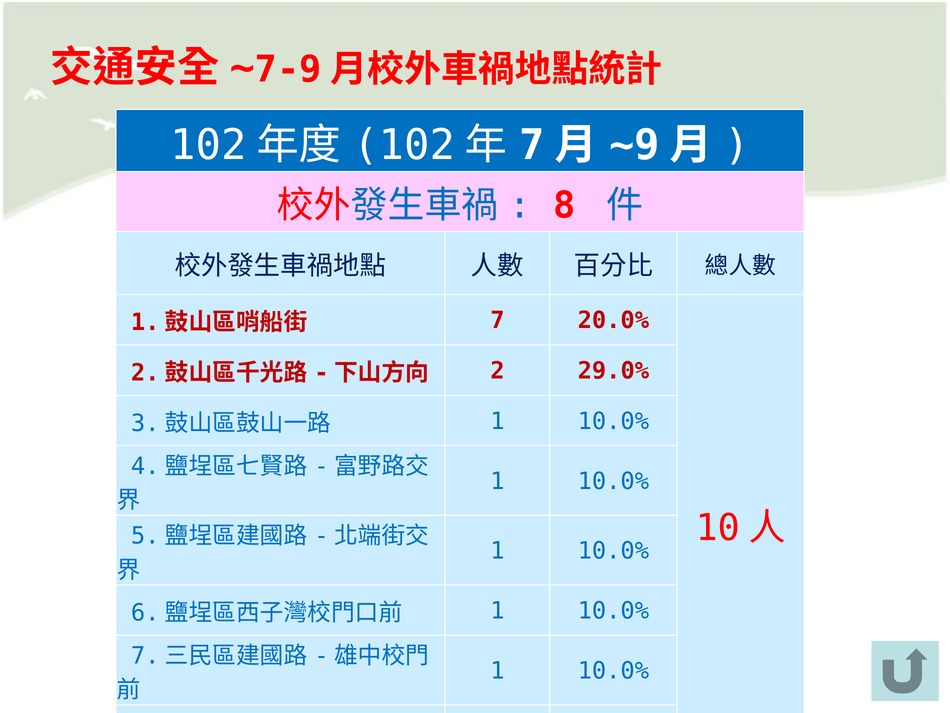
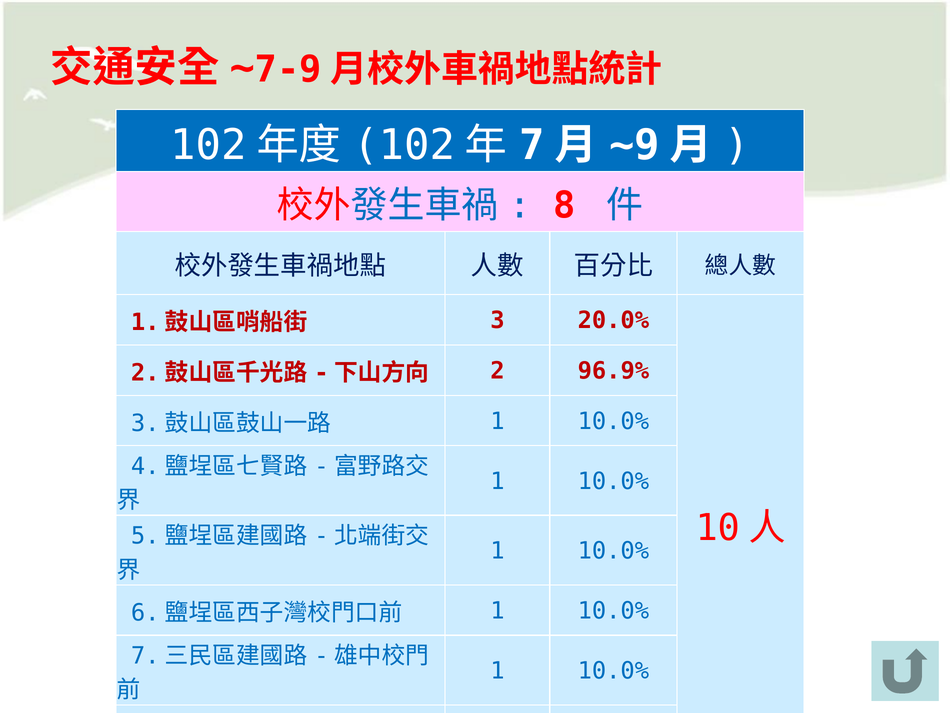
7: 7 -> 3 (497, 320)
29.0%: 29.0% -> 96.9% (613, 371)
